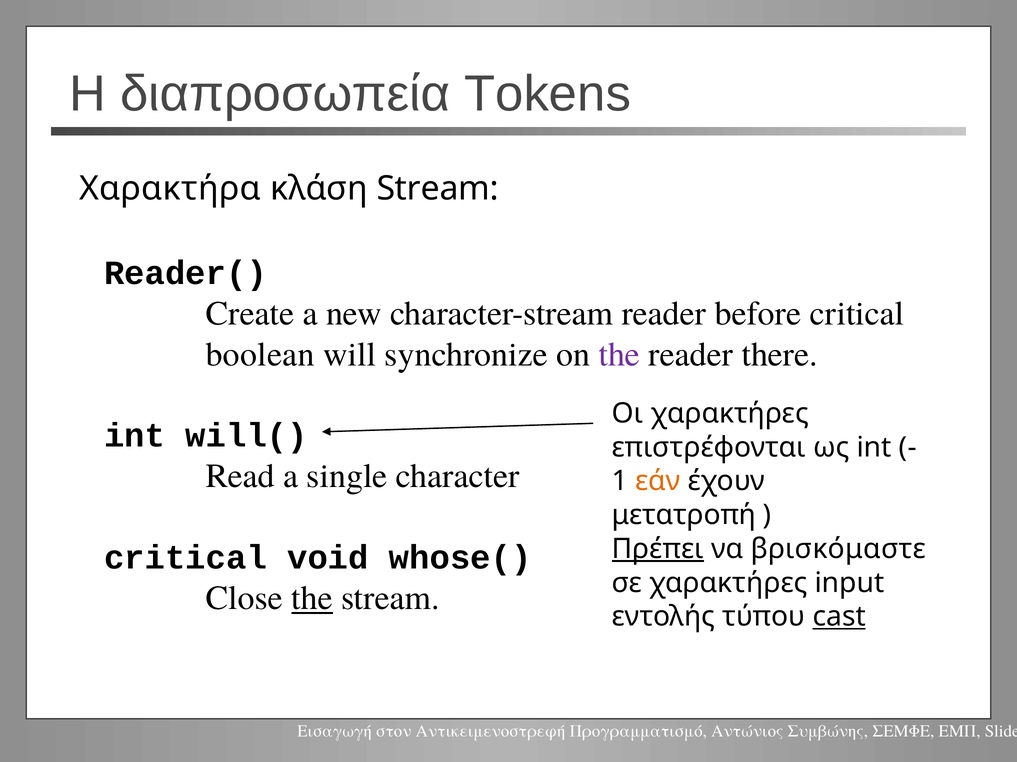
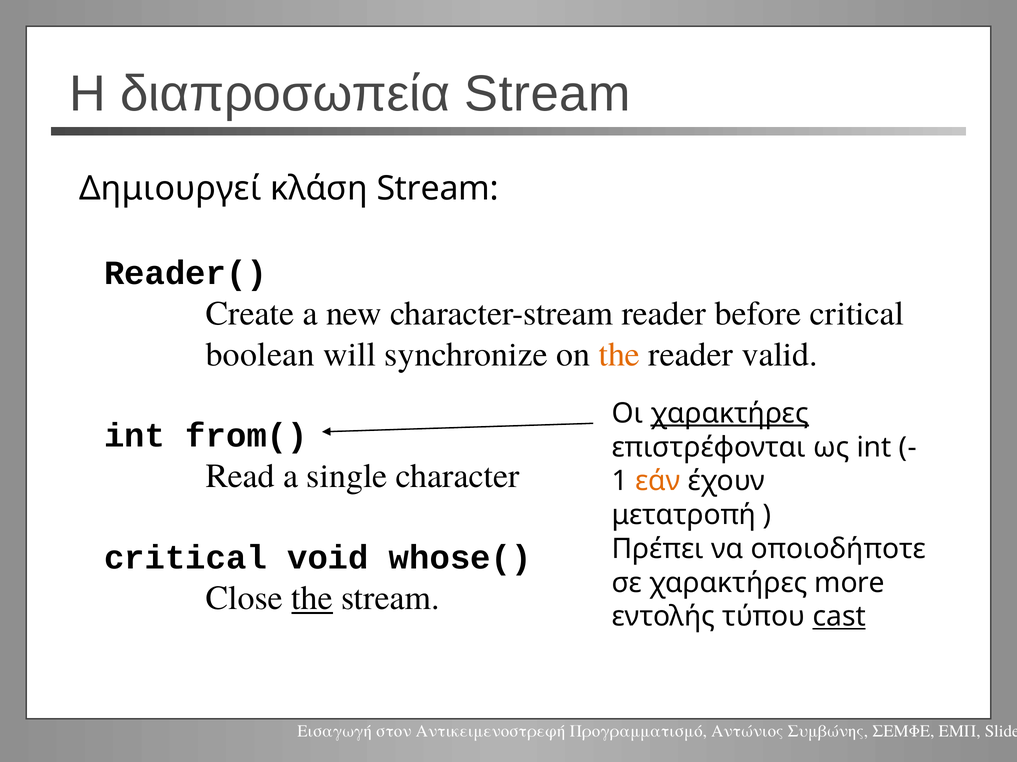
διαπροσωπεία Tokens: Tokens -> Stream (547, 94)
Χαρακτήρα: Χαρακτήρα -> Δημιουργεί (170, 189)
the colour: purple -> orange (619, 355)
there: there -> valid (780, 355)
χαρακτήρες underline: none -> present (730, 414)
will(: will( -> from( (247, 436)
Πρέπει underline: present -> none (658, 549)
βρισκόμαστε: βρισκόμαστε -> οποιοδήποτε (838, 549)
input: input -> more (850, 583)
